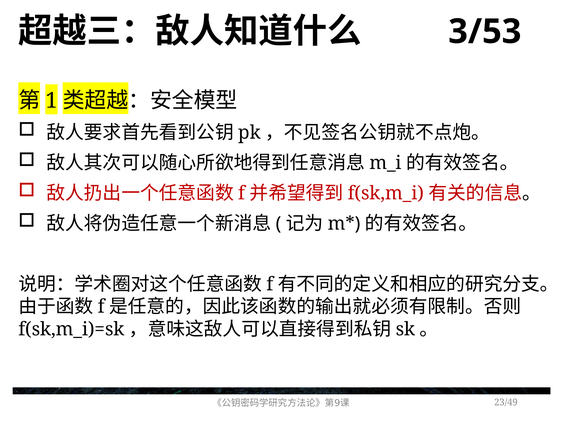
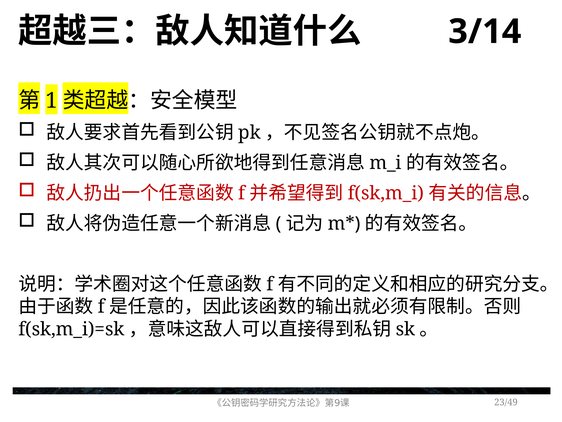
3/53: 3/53 -> 3/14 (485, 32)
